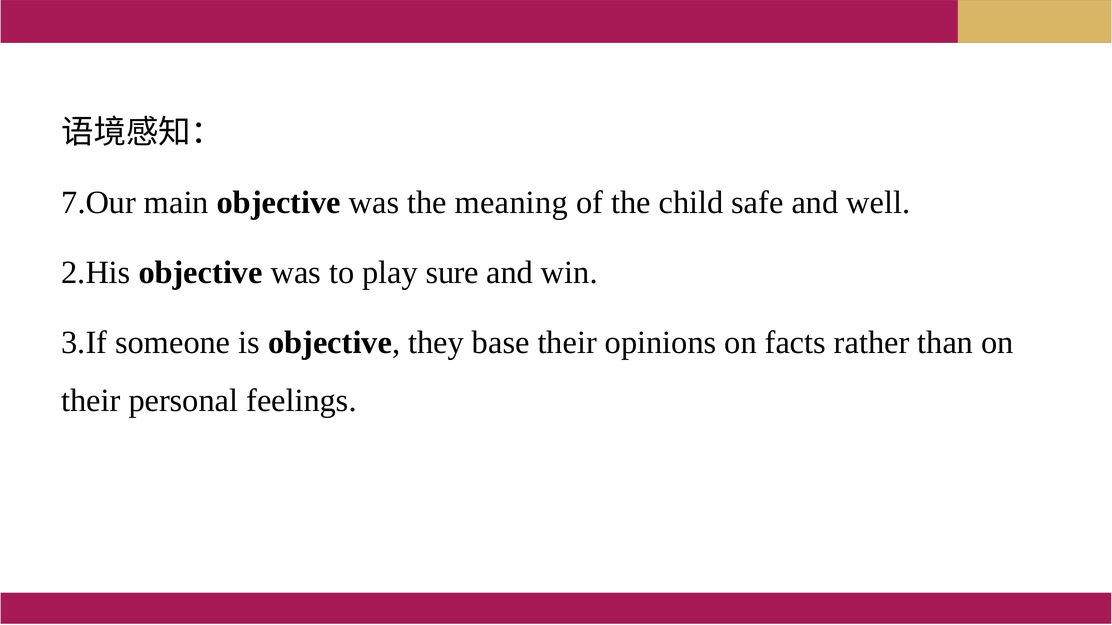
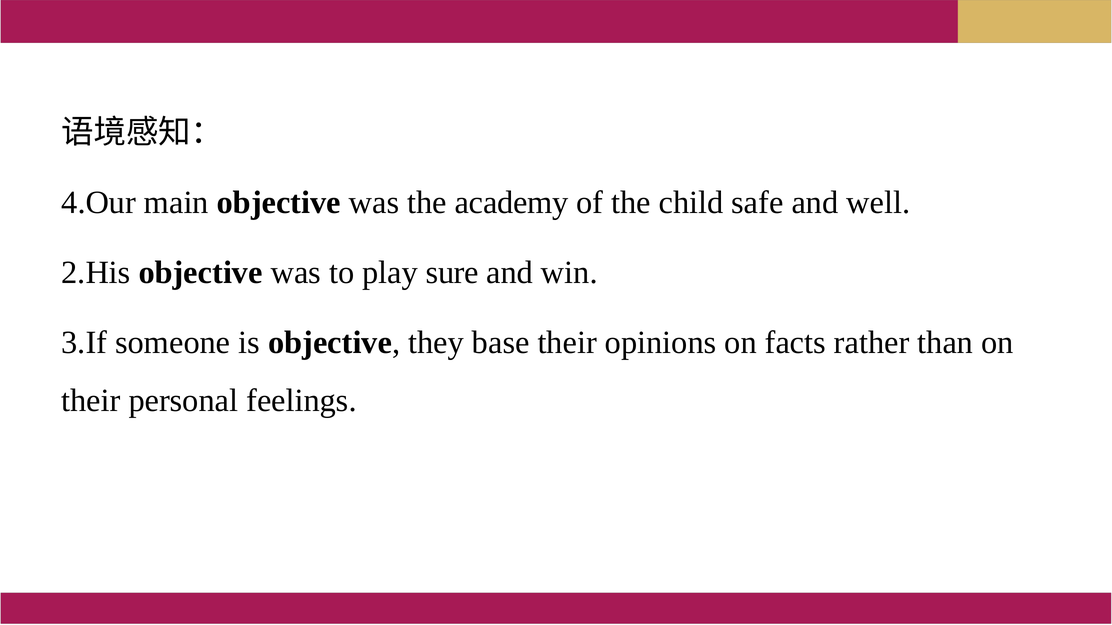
7.Our: 7.Our -> 4.Our (99, 203)
meaning: meaning -> academy (512, 203)
